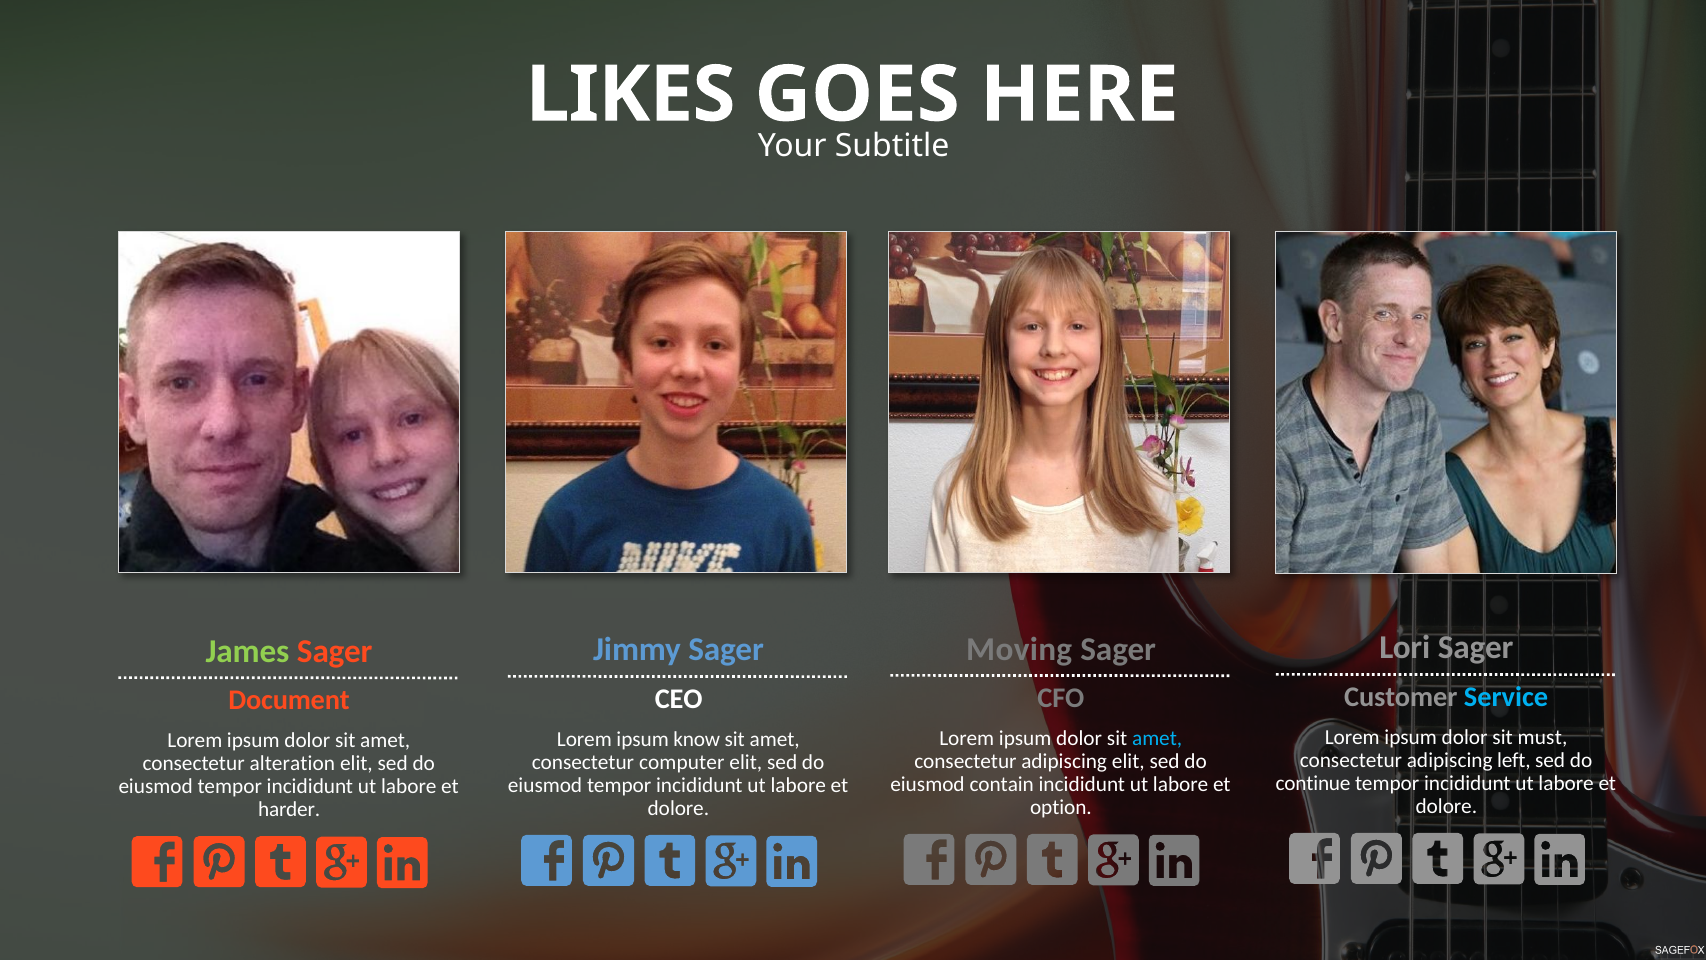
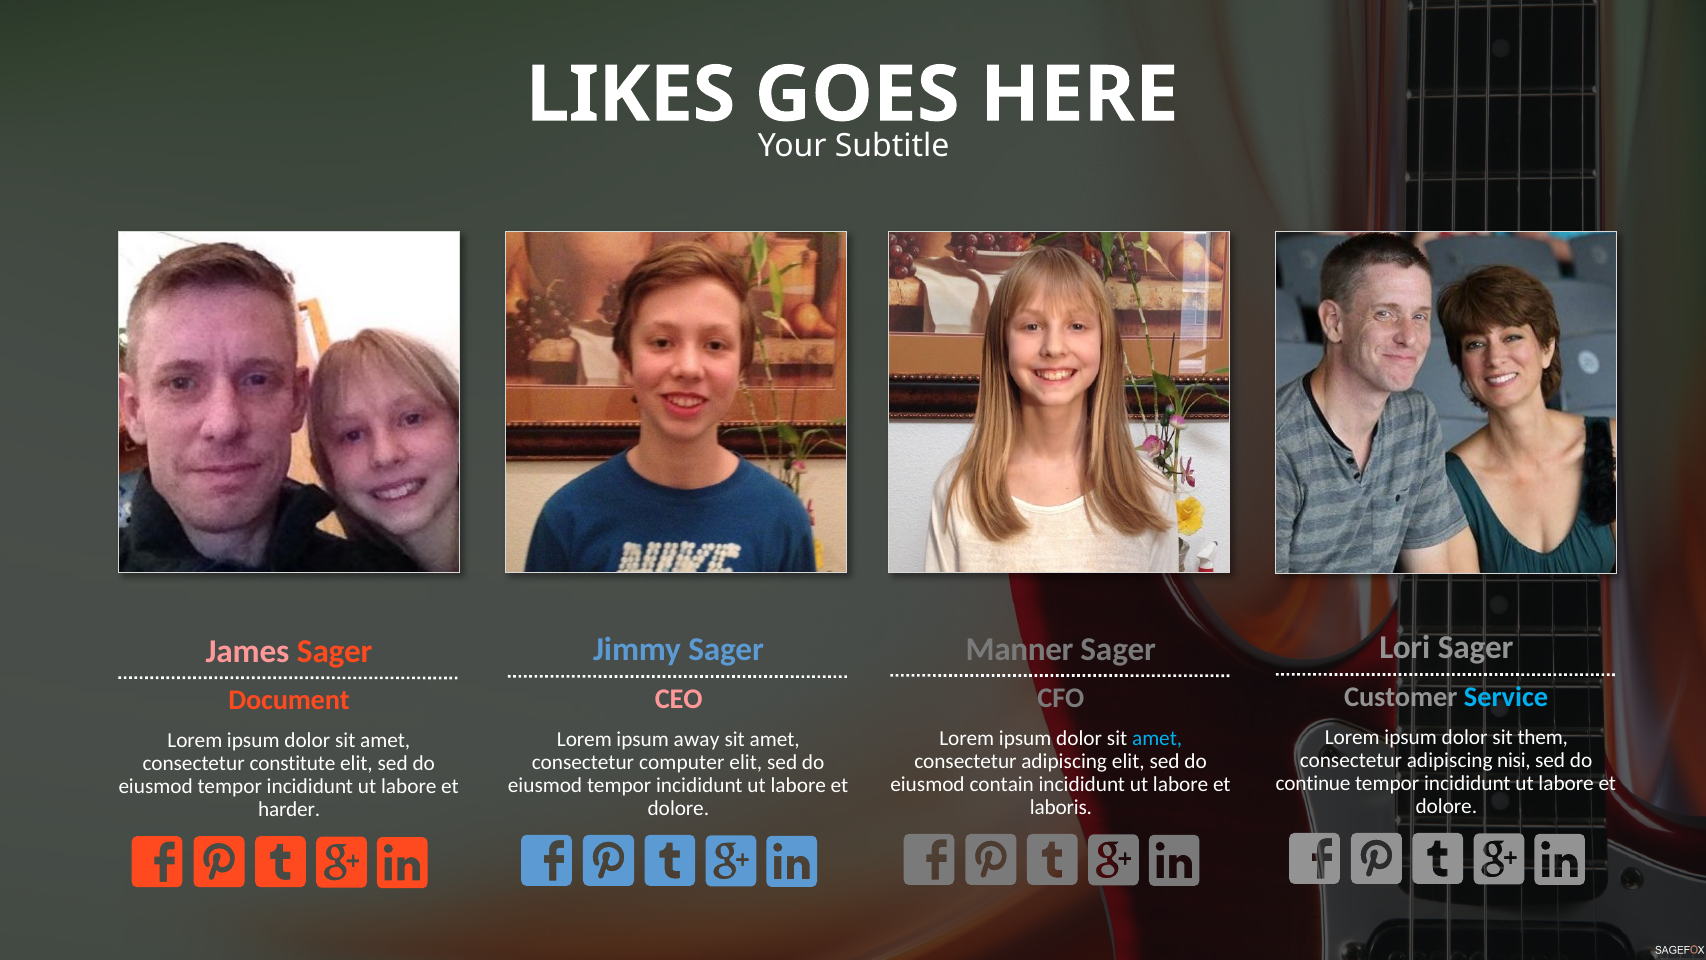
Moving: Moving -> Manner (1020, 649)
James colour: light green -> pink (247, 651)
CEO colour: white -> pink (679, 699)
must: must -> them (1543, 737)
know: know -> away (697, 739)
left: left -> nisi (1514, 760)
alteration: alteration -> constitute (292, 763)
option: option -> laboris (1061, 807)
